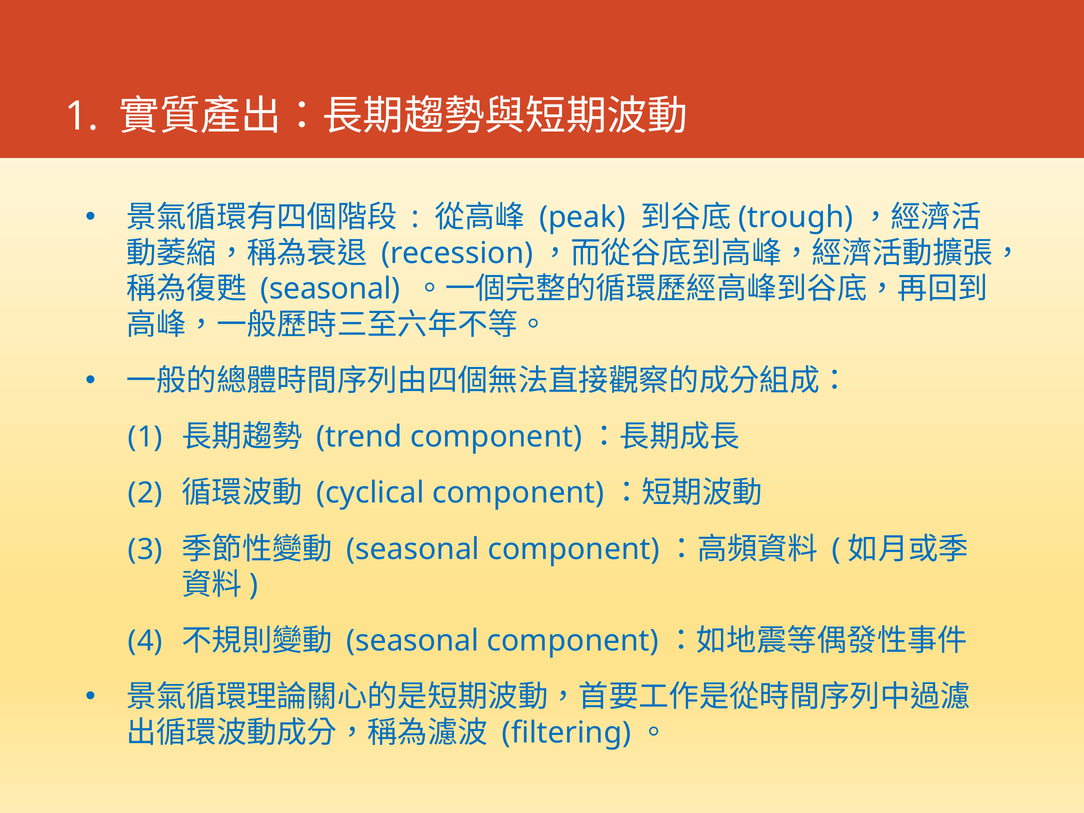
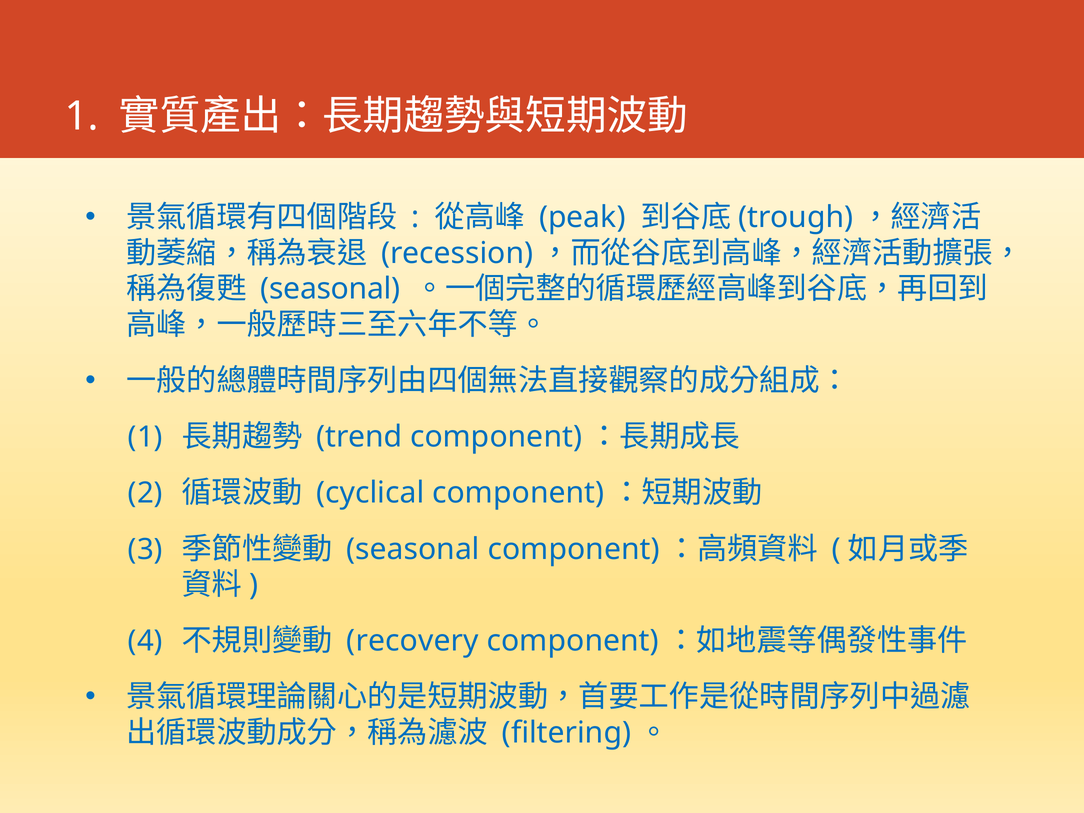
seasonal: seasonal -> recovery (413, 641)
